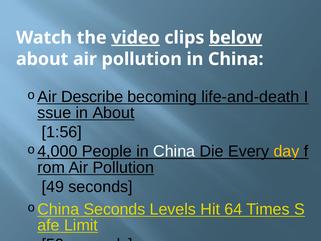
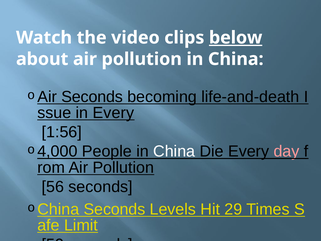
video underline: present -> none (135, 38)
Describe: Describe -> Seconds (92, 97)
in About: About -> Every (113, 113)
day colour: yellow -> pink (286, 151)
49: 49 -> 56 (53, 187)
64: 64 -> 29 (233, 209)
